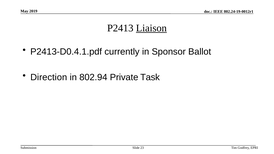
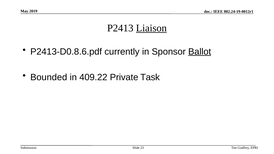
P2413-D0.4.1.pdf: P2413-D0.4.1.pdf -> P2413-D0.8.6.pdf (66, 52)
Ballot underline: none -> present (200, 52)
Direction: Direction -> Bounded (49, 77)
802.94: 802.94 -> 409.22 (93, 77)
